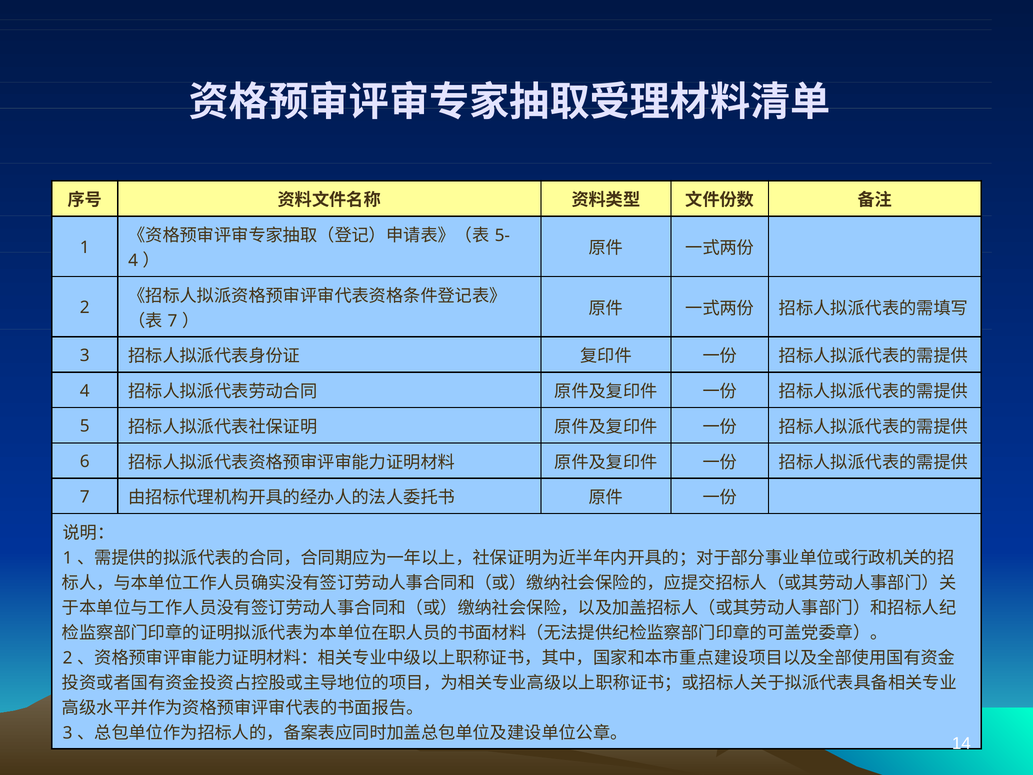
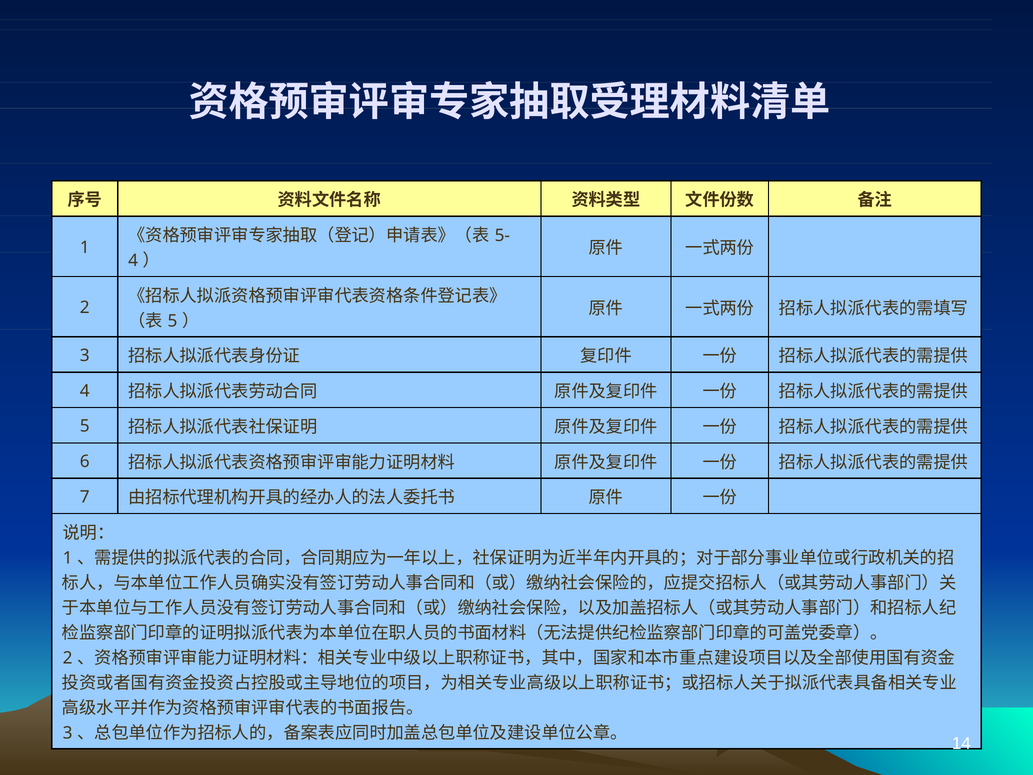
7: 7 -> 5 (172, 321)
